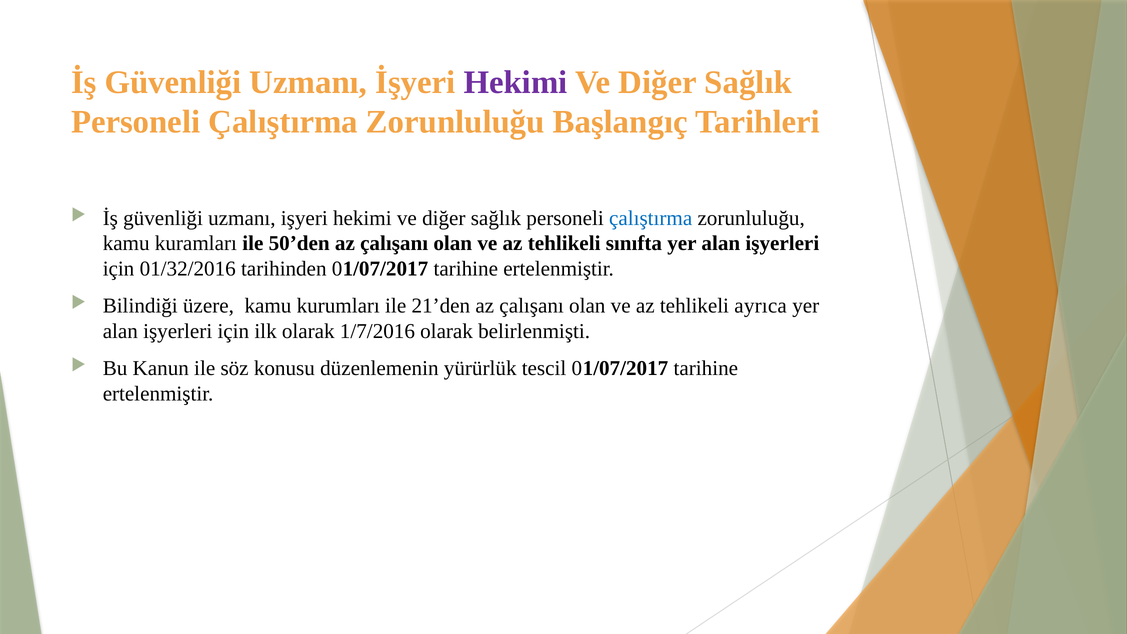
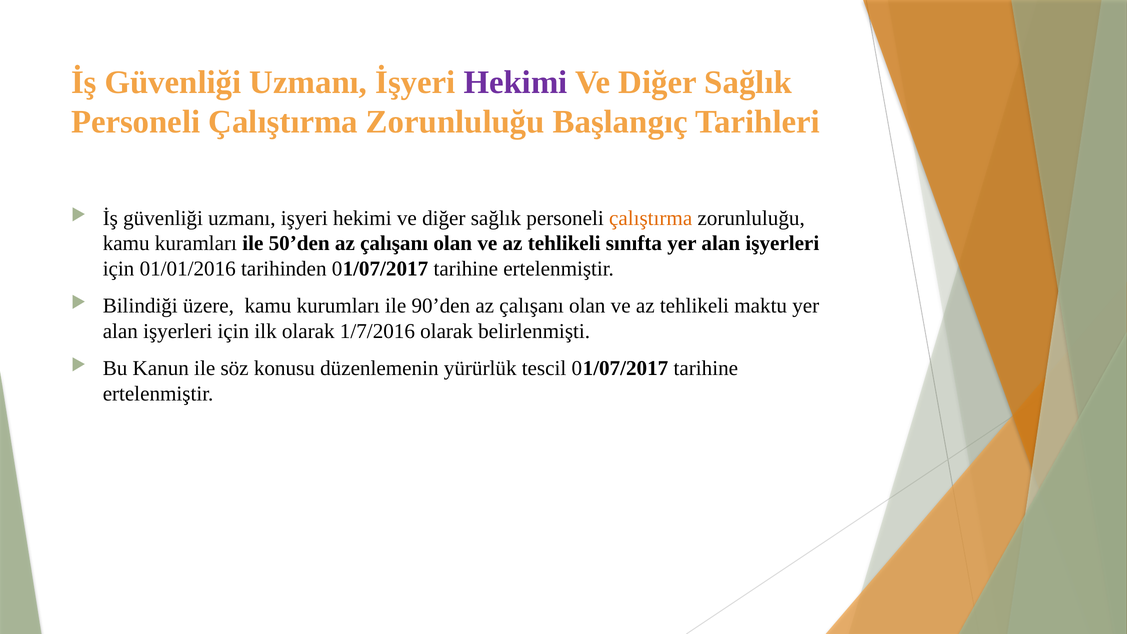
çalıştırma colour: blue -> orange (651, 218)
01/32/2016: 01/32/2016 -> 01/01/2016 (188, 269)
21’den: 21’den -> 90’den (441, 306)
ayrıca: ayrıca -> maktu (761, 306)
